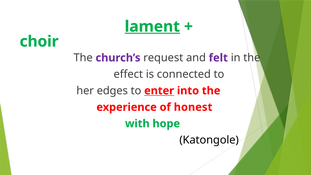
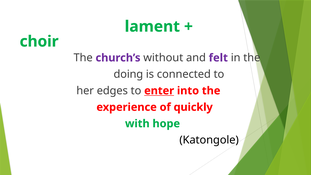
lament underline: present -> none (152, 27)
request: request -> without (163, 58)
effect: effect -> doing (128, 74)
honest: honest -> quickly (193, 107)
